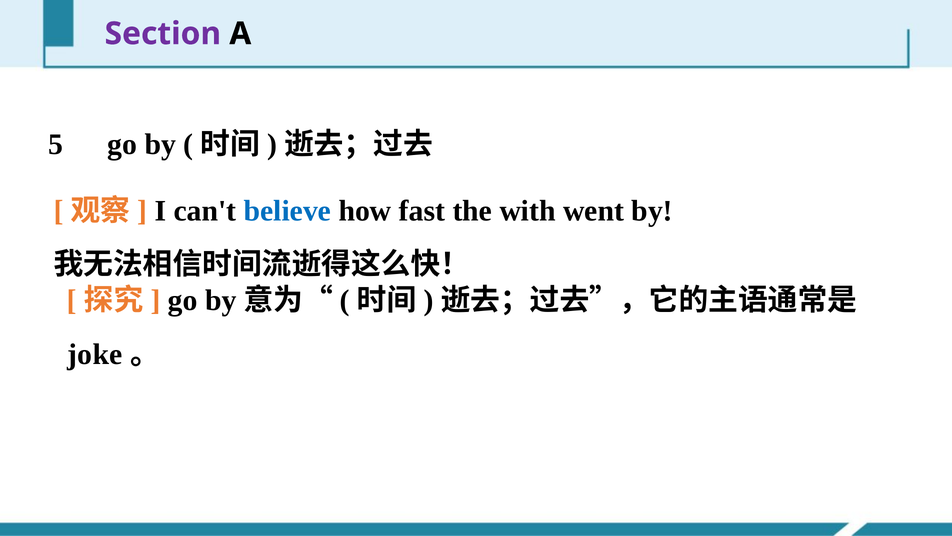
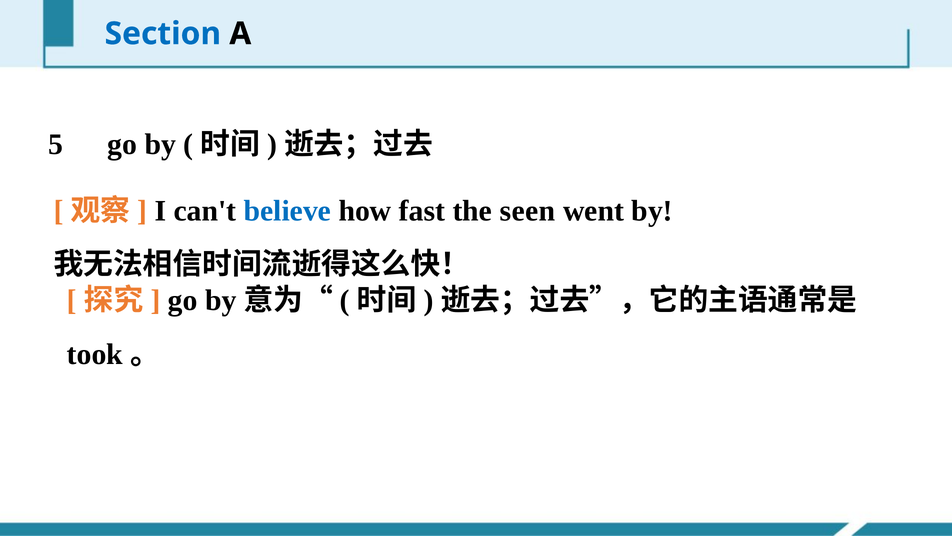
Section colour: purple -> blue (163, 34)
with: with -> seen (527, 211)
joke: joke -> took (95, 354)
